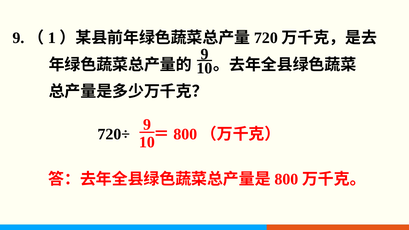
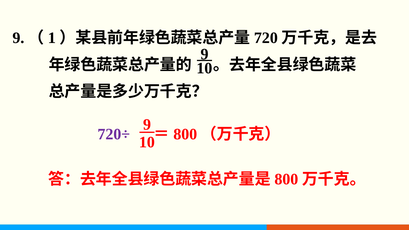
720÷ colour: black -> purple (114, 134)
